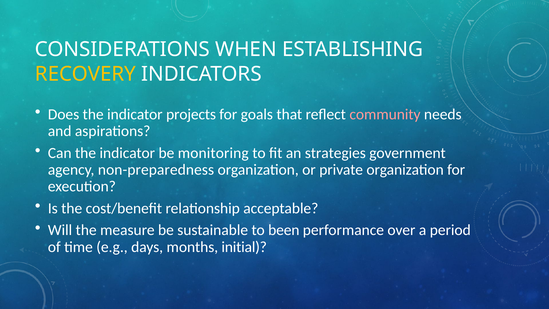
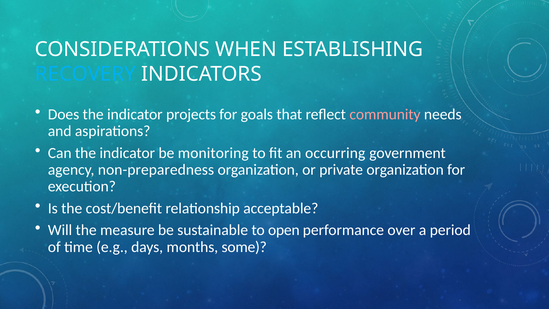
RECOVERY colour: yellow -> light blue (85, 74)
strategies: strategies -> occurring (335, 153)
been: been -> open (284, 230)
initial: initial -> some (244, 247)
